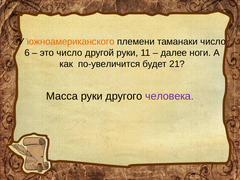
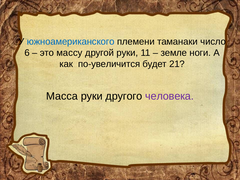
южноамериканского colour: orange -> blue (71, 42)
это число: число -> массу (69, 53)
далее: далее -> земле (174, 53)
